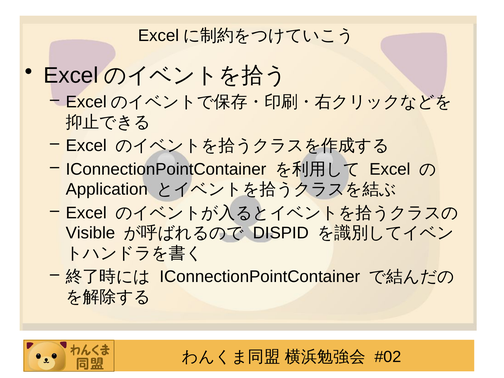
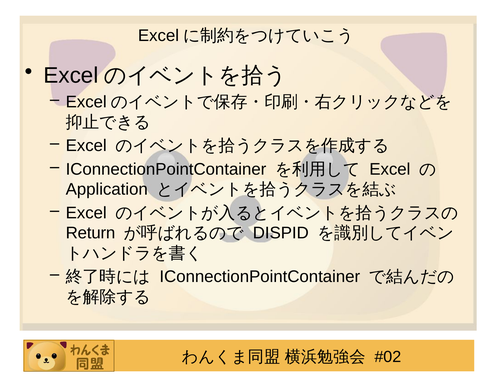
Visible: Visible -> Return (91, 233)
